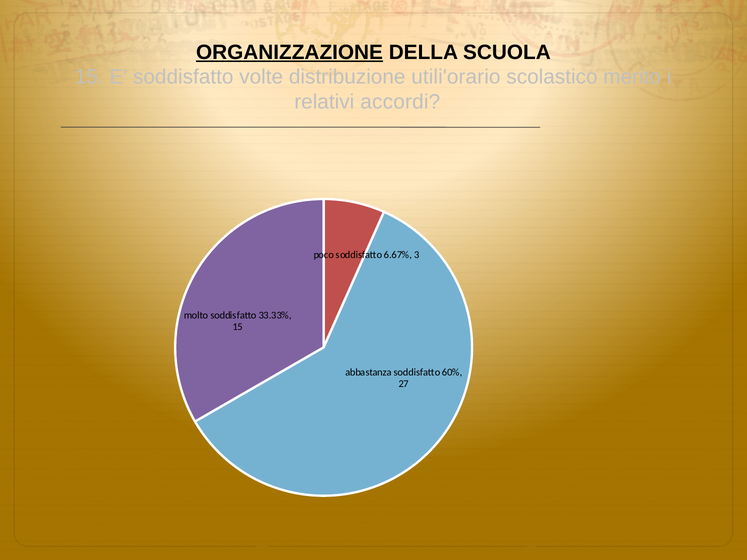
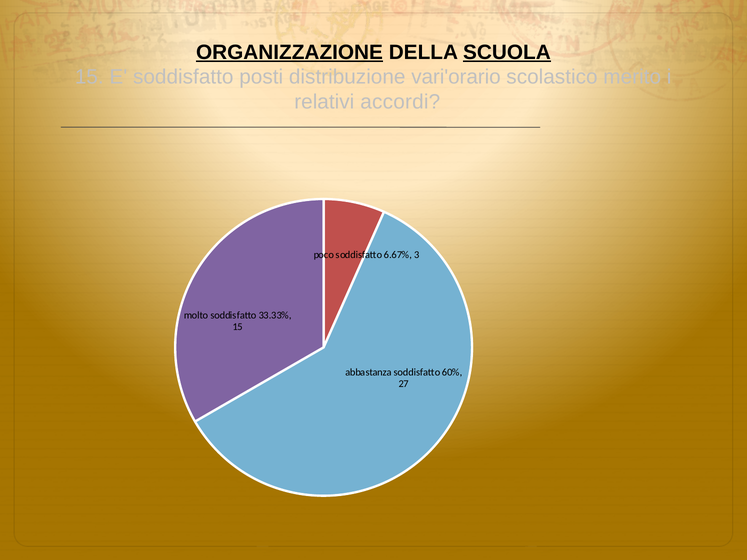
SCUOLA underline: none -> present (507, 52)
volte: volte -> posti (261, 77)
utili'orario: utili'orario -> vari'orario (456, 77)
